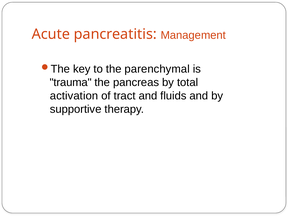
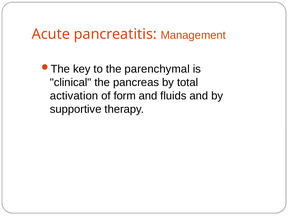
trauma: trauma -> clinical (71, 82)
tract: tract -> form (125, 96)
